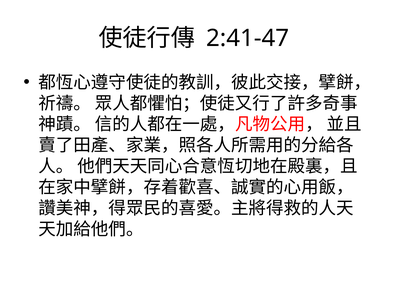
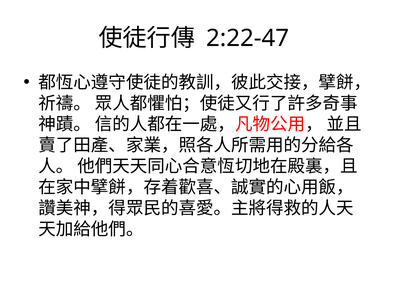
2:41-47: 2:41-47 -> 2:22-47 (248, 38)
